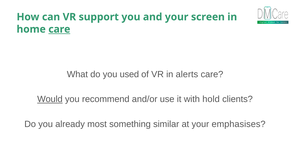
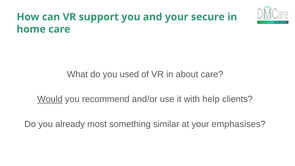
screen: screen -> secure (208, 17)
care underline: present -> none (59, 29)
alerts: alerts -> about (187, 74)
hold: hold -> help (211, 99)
